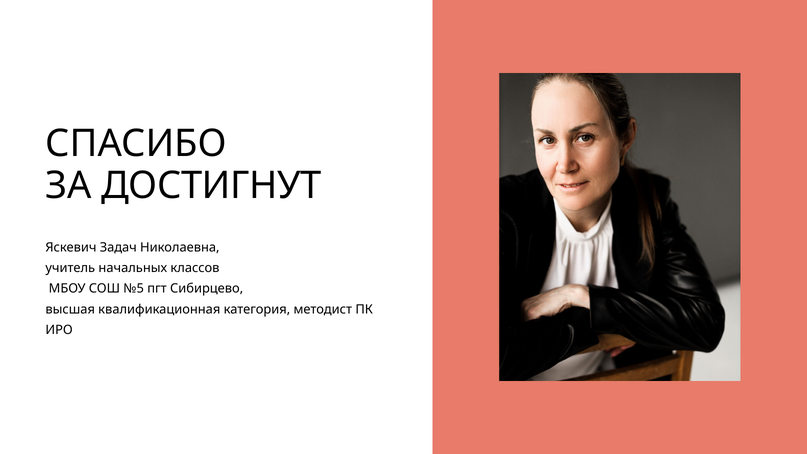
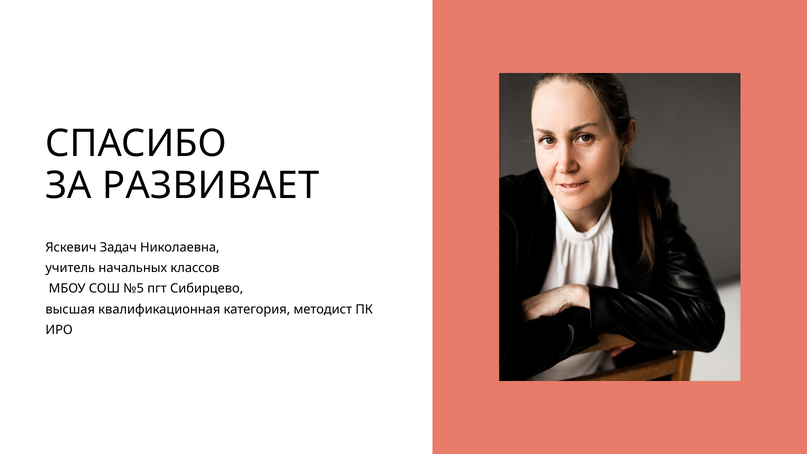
ДОСТИГНУТ: ДОСТИГНУТ -> РАЗВИВАЕТ (211, 186)
